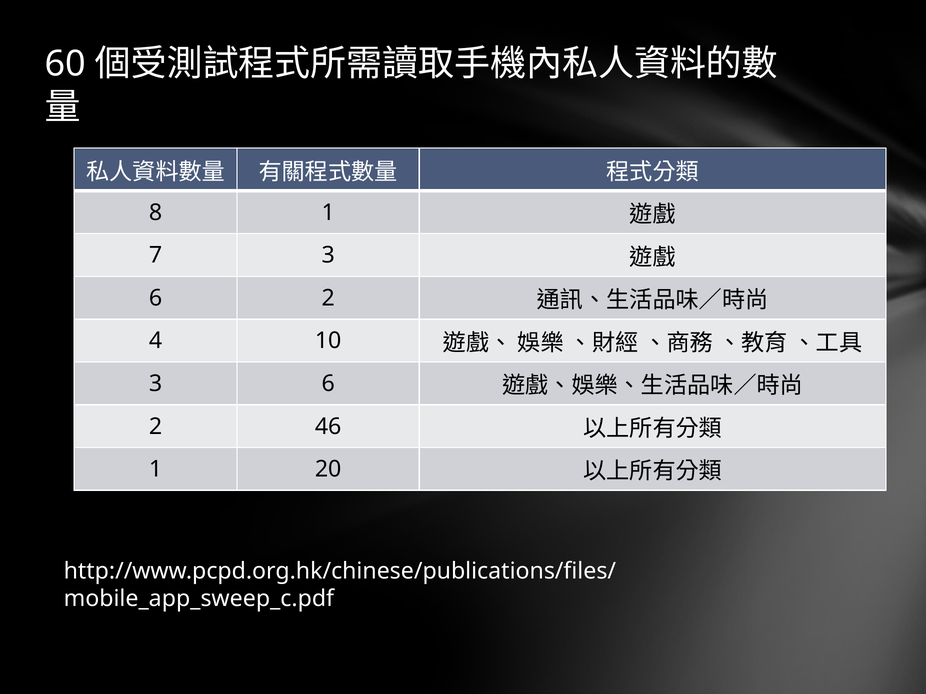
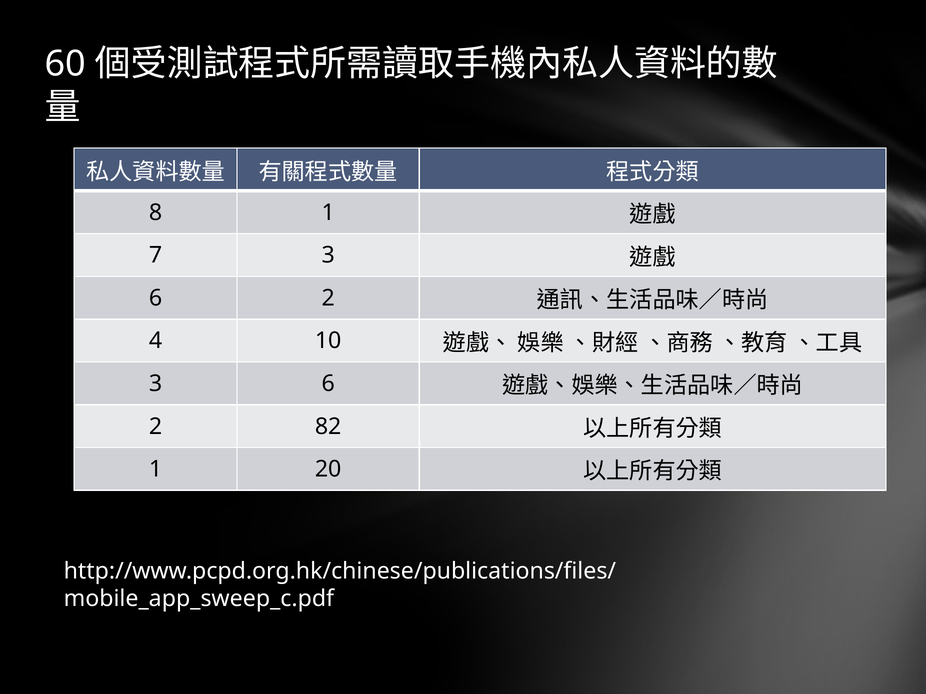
46: 46 -> 82 (328, 427)
